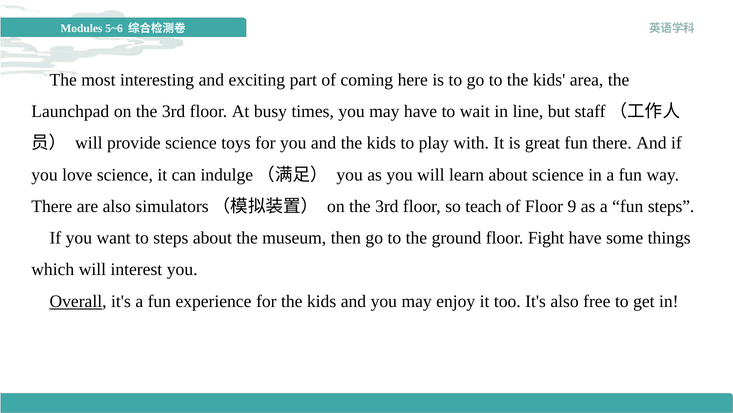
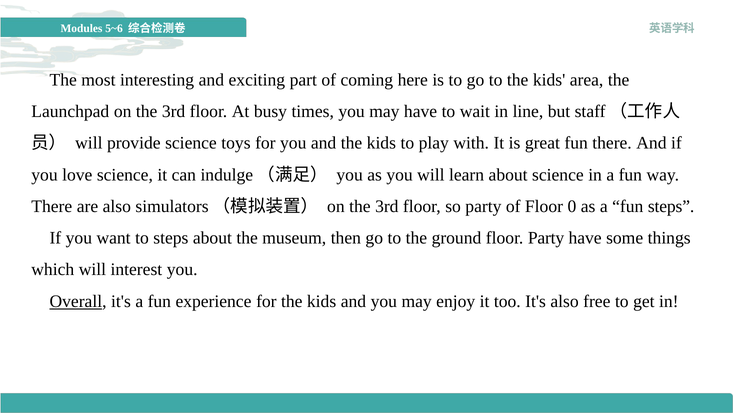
so teach: teach -> party (483, 206)
9: 9 -> 0 (572, 206)
floor Fight: Fight -> Party (546, 238)
